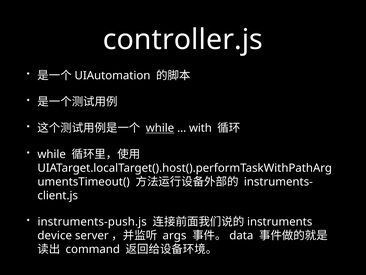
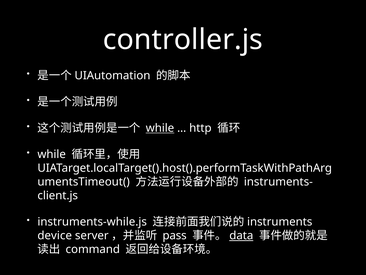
with: with -> http (200, 128)
instruments-push.js: instruments-push.js -> instruments-while.js (92, 221)
args: args -> pass (175, 235)
data underline: none -> present (241, 235)
